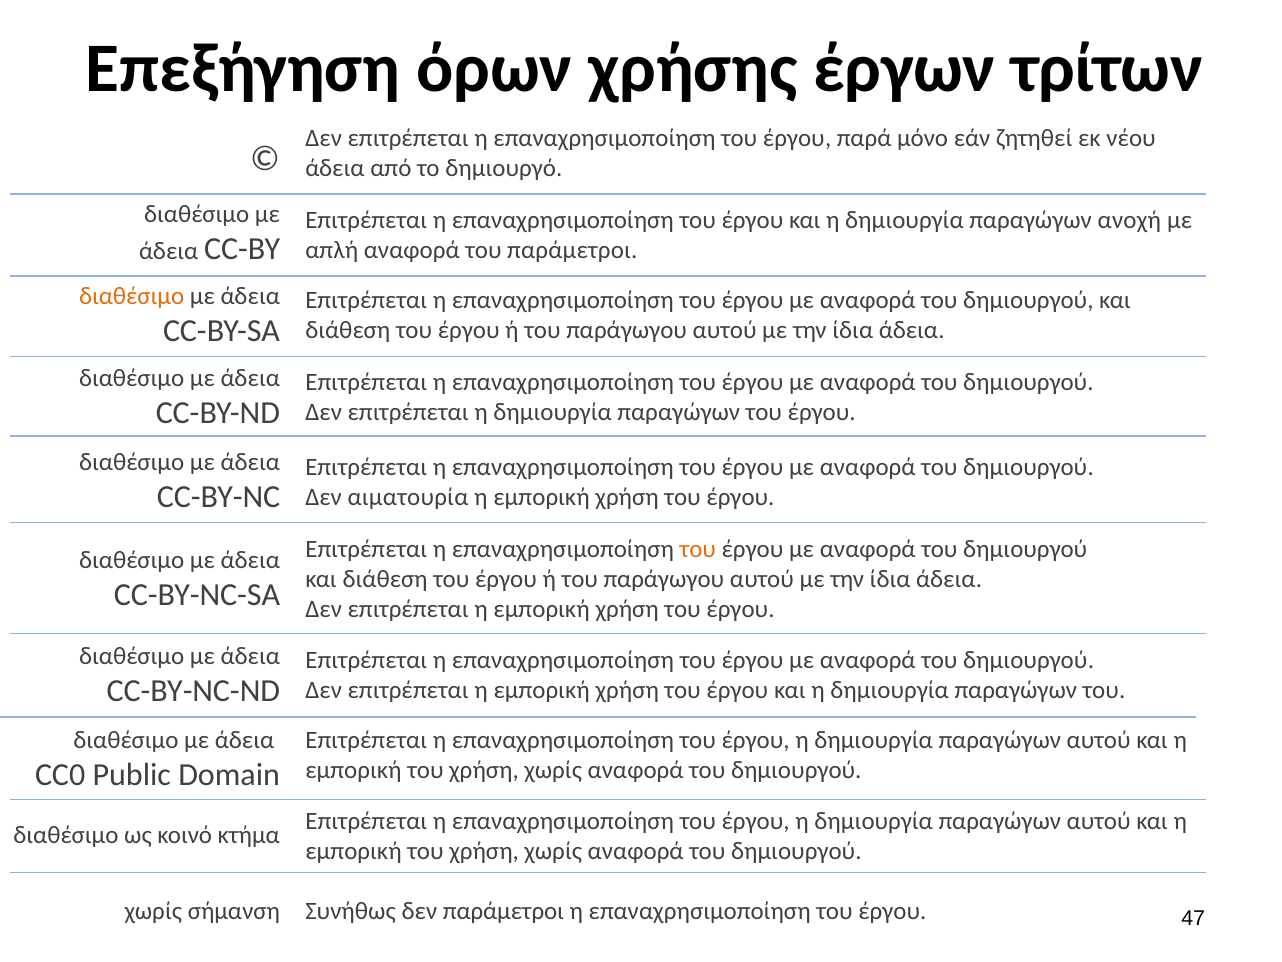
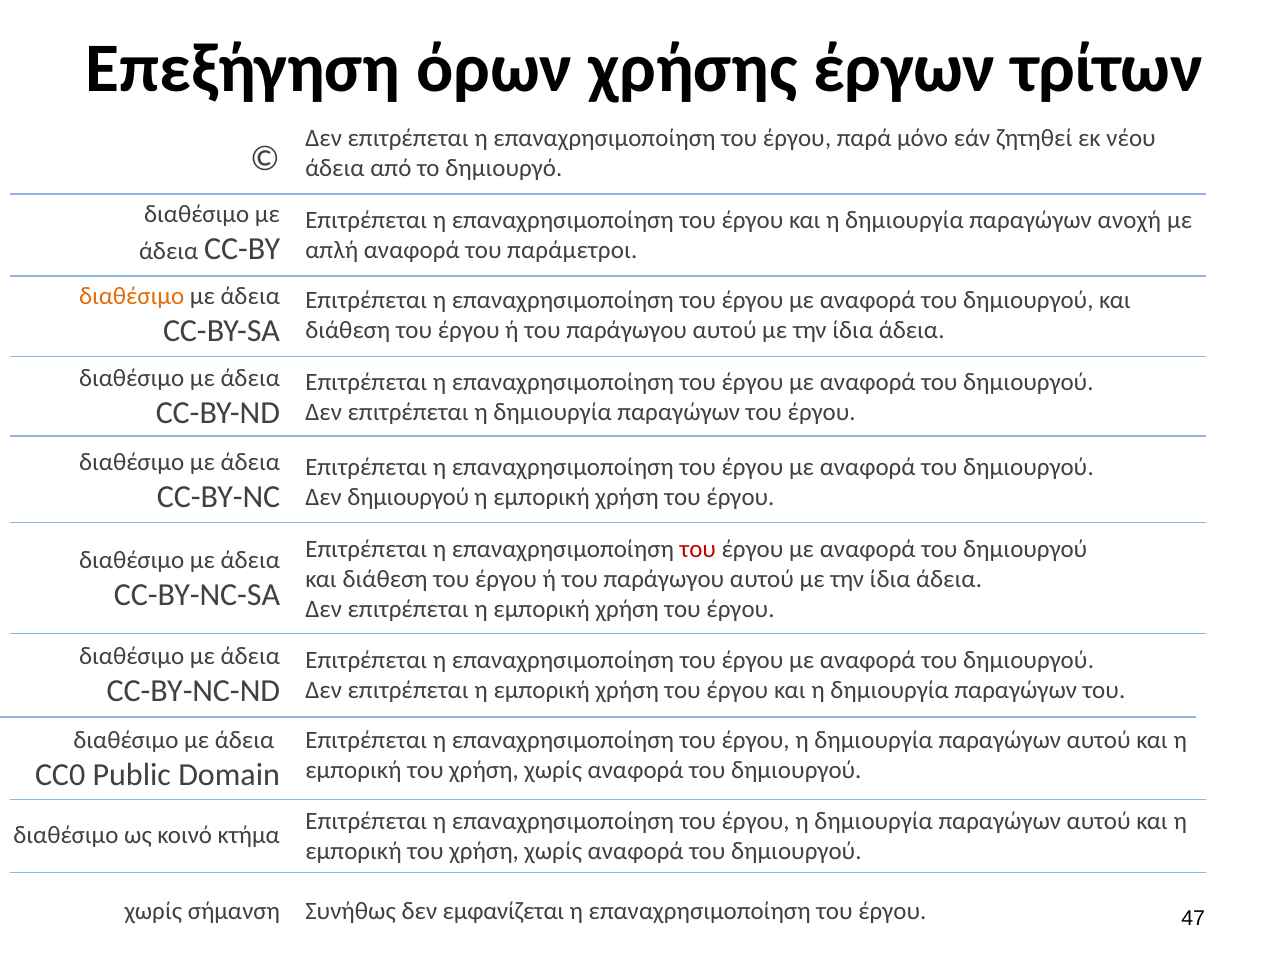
Δεν αιματουρία: αιματουρία -> δημιουργού (408, 497)
του colour: orange -> red (698, 549)
δεν παράμετροι: παράμετροι -> εμφανίζεται (504, 911)
